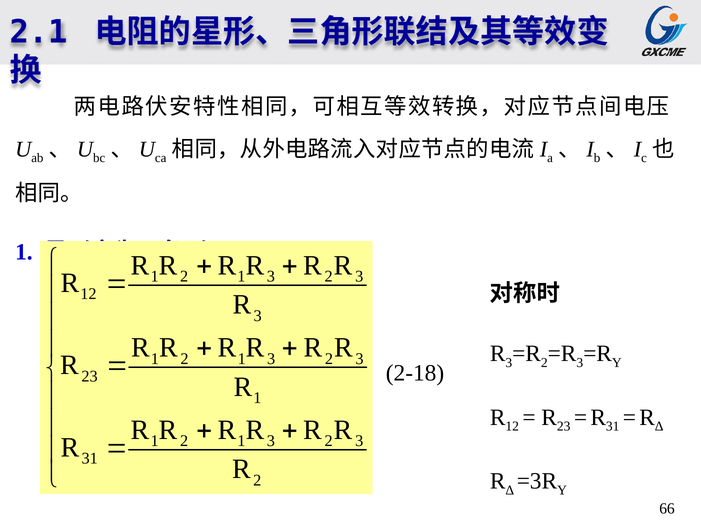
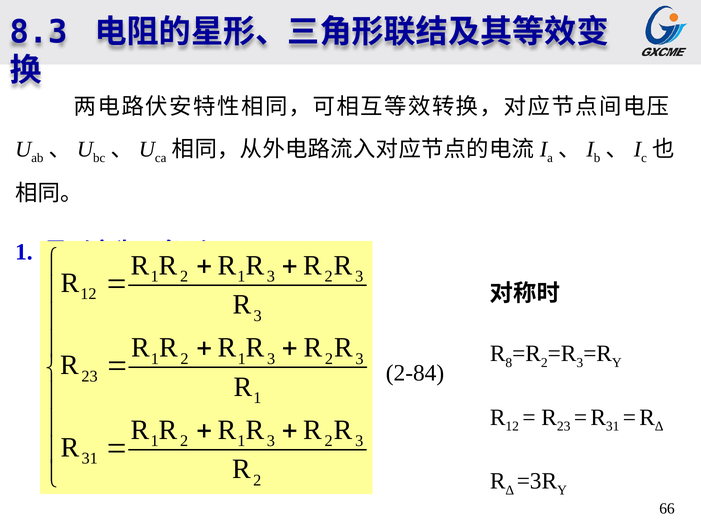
2.1: 2.1 -> 8.3 (39, 32)
3: 3 -> 8 (509, 362)
2-18: 2-18 -> 2-84 (415, 373)
